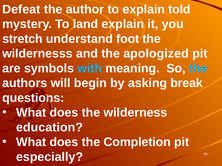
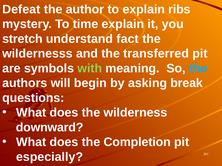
told: told -> ribs (179, 9)
land: land -> time (86, 24)
foot: foot -> fact (128, 39)
apologized: apologized -> transferred (156, 54)
with colour: light blue -> light green (90, 69)
education: education -> downward (50, 128)
